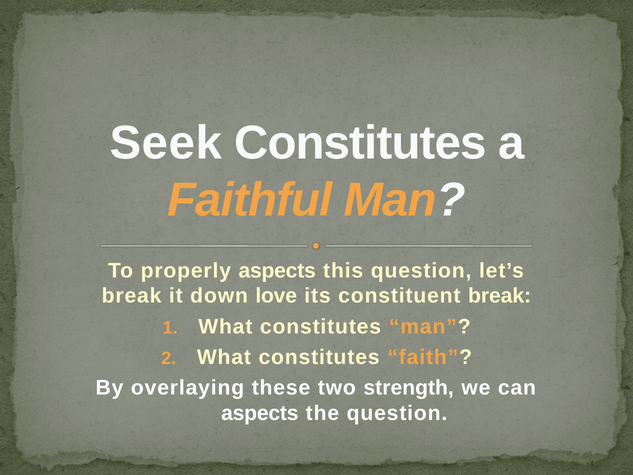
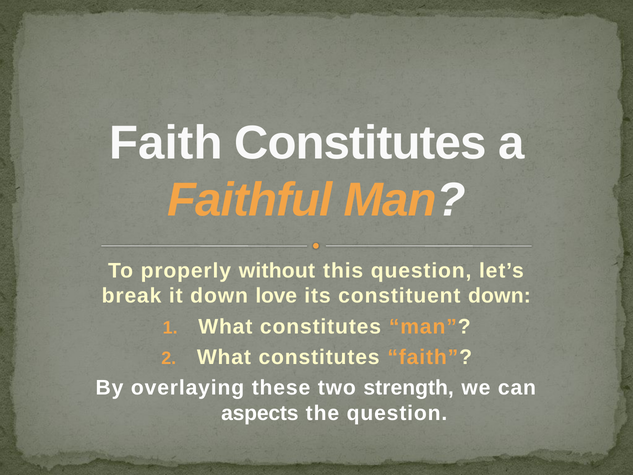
Seek: Seek -> Faith (166, 143)
properly aspects: aspects -> without (277, 270)
constituent break: break -> down (499, 296)
